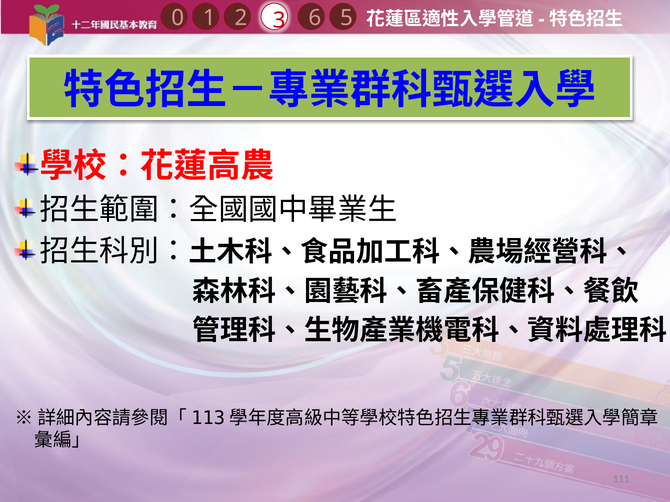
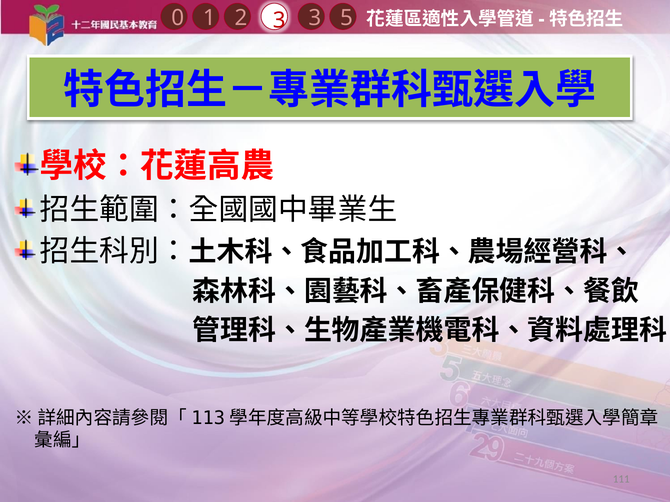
1 6: 6 -> 3 (315, 18)
